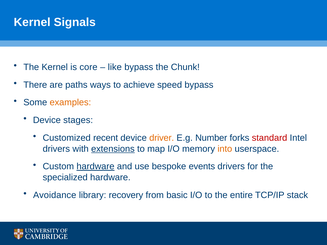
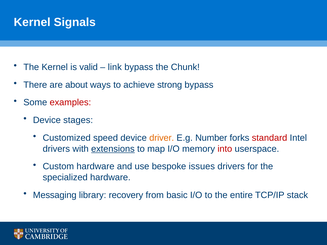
core: core -> valid (89, 67)
like: like -> link (115, 67)
paths: paths -> about (76, 85)
speed: speed -> strong (170, 85)
examples colour: orange -> red (70, 103)
recent: recent -> speed (106, 138)
into colour: orange -> red (225, 149)
hardware underline: present -> none (95, 167)
events: events -> issues (202, 167)
Avoidance: Avoidance -> Messaging (55, 195)
